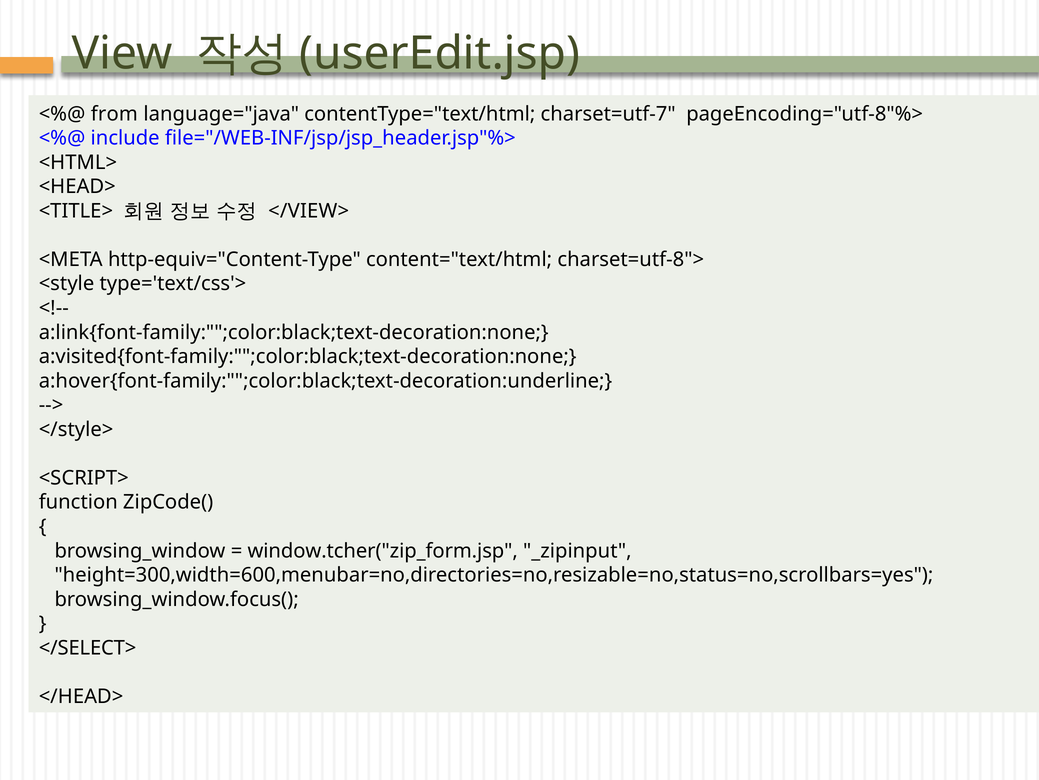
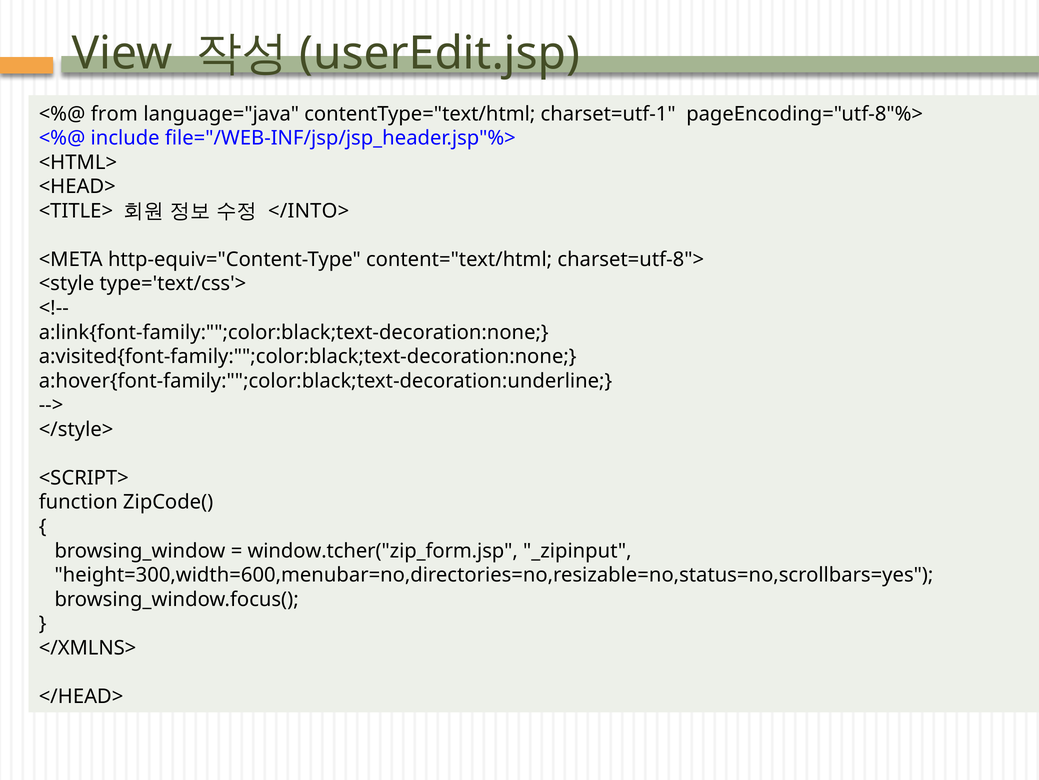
charset=utf-7: charset=utf-7 -> charset=utf-1 (608, 114)
</VIEW>: </VIEW> -> </INTO> (309, 211)
</SELECT>: </SELECT> -> </XMLNS> (88, 647)
